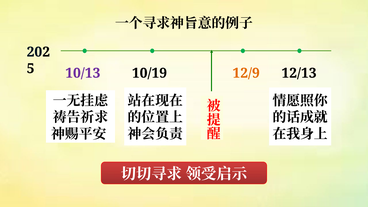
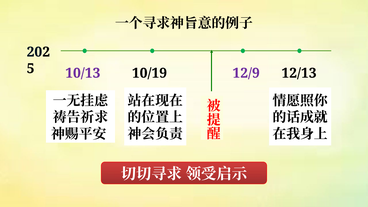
12/9 colour: orange -> purple (246, 73)
